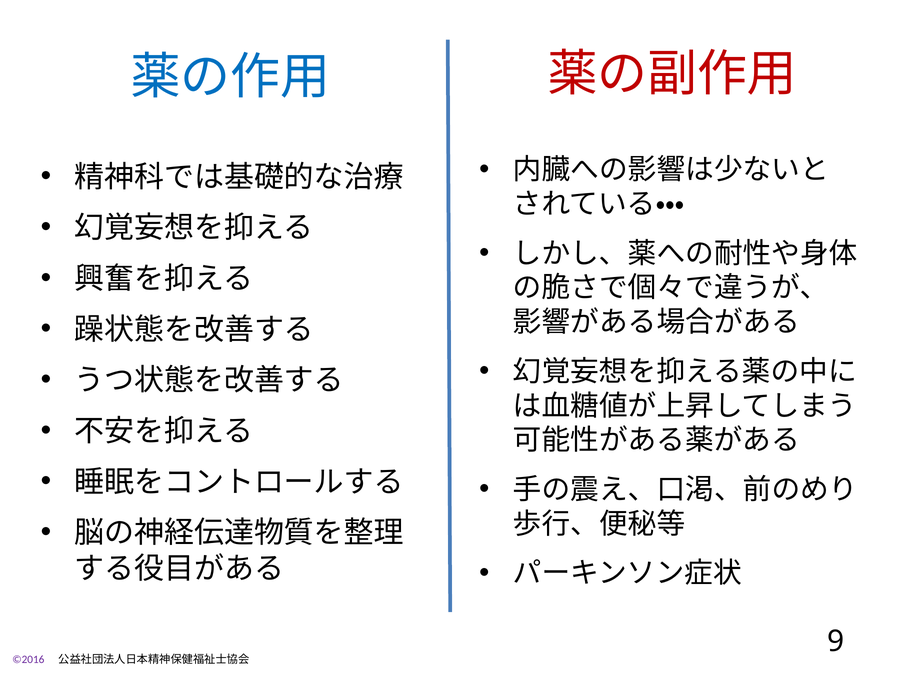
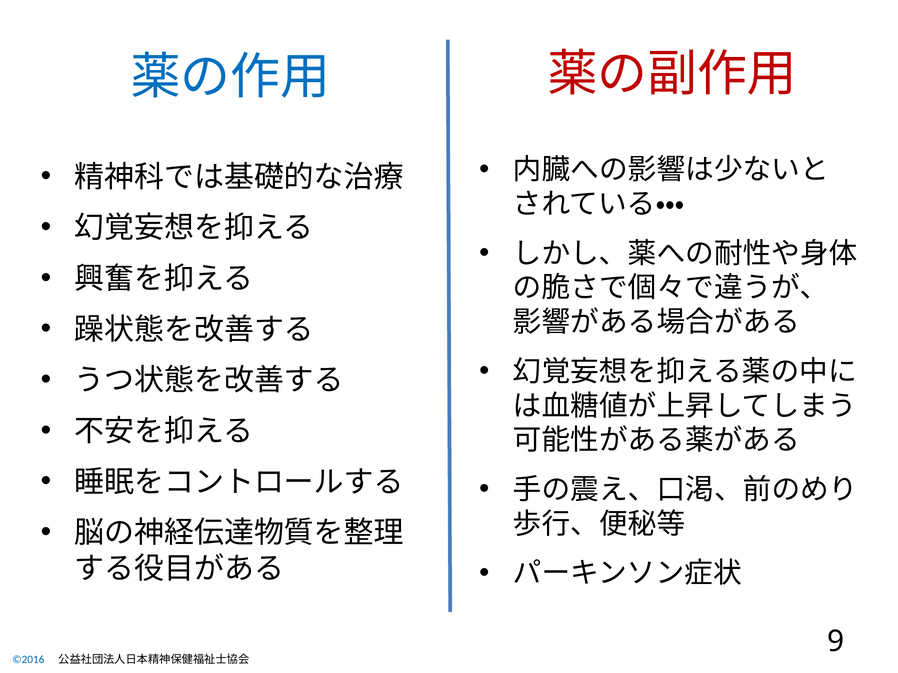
©2016 colour: purple -> blue (28, 660)
